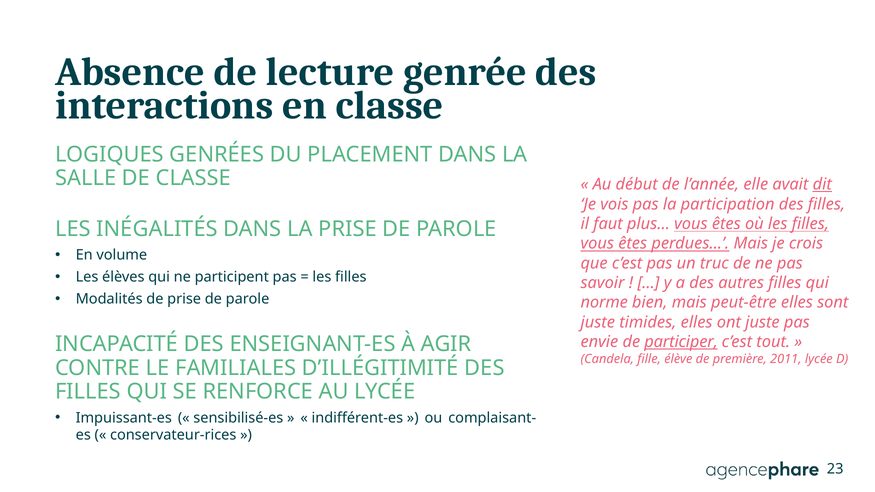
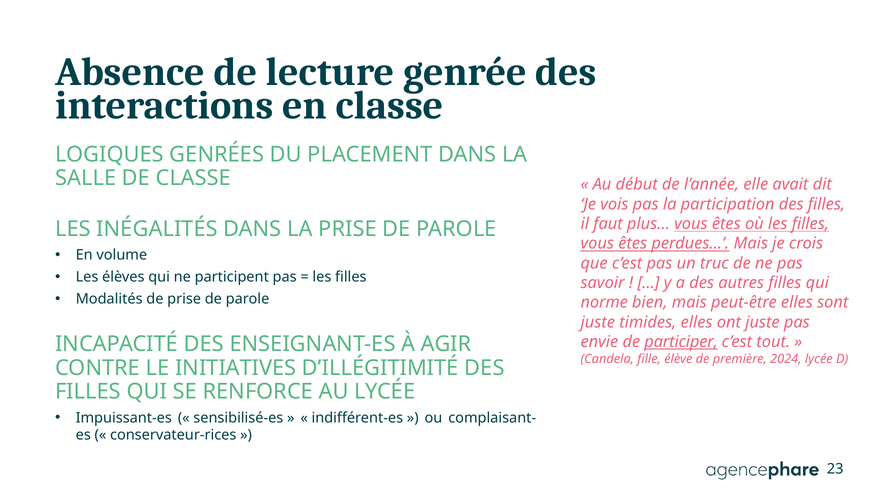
dit underline: present -> none (822, 185)
2011: 2011 -> 2024 (786, 359)
FAMILIALES: FAMILIALES -> INITIATIVES (236, 368)
